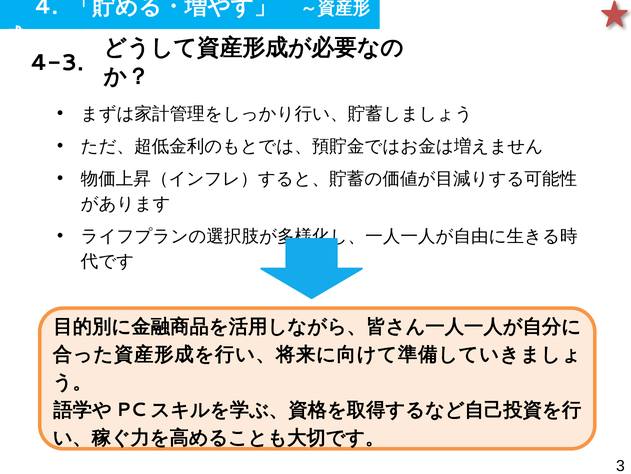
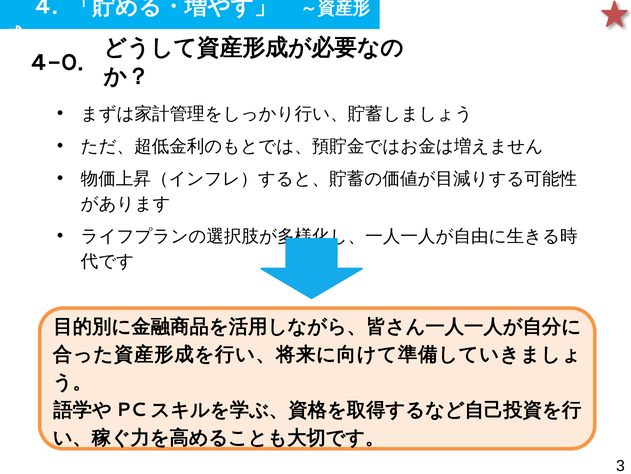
4-3: 4-3 -> 4-0 (57, 63)
